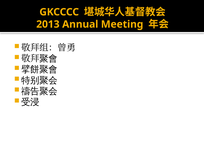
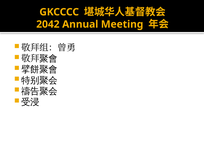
2013: 2013 -> 2042 (48, 24)
